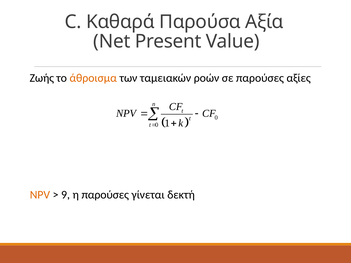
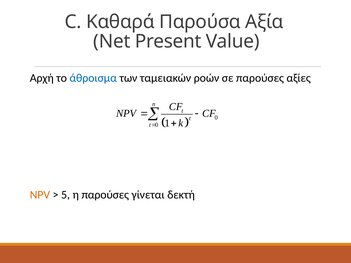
Ζωής: Ζωής -> Αρχή (42, 78)
άθροισμα colour: orange -> blue (93, 78)
9: 9 -> 5 (66, 195)
